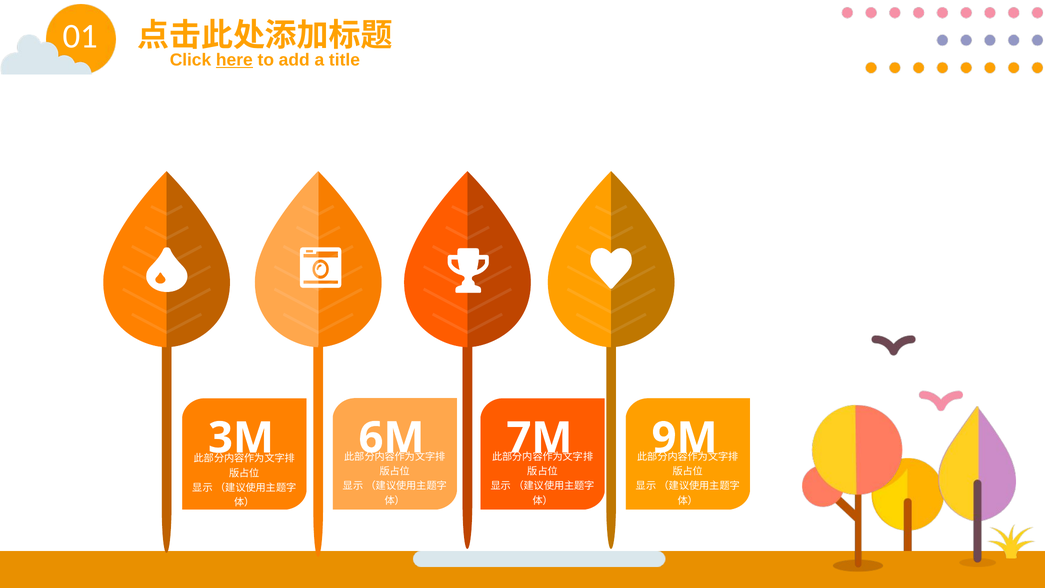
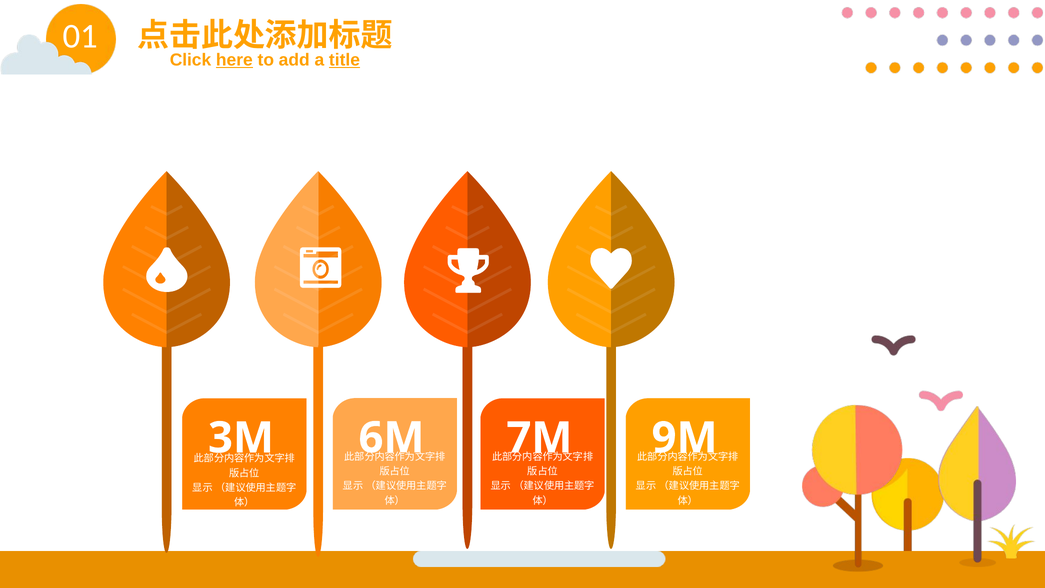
title underline: none -> present (344, 60)
